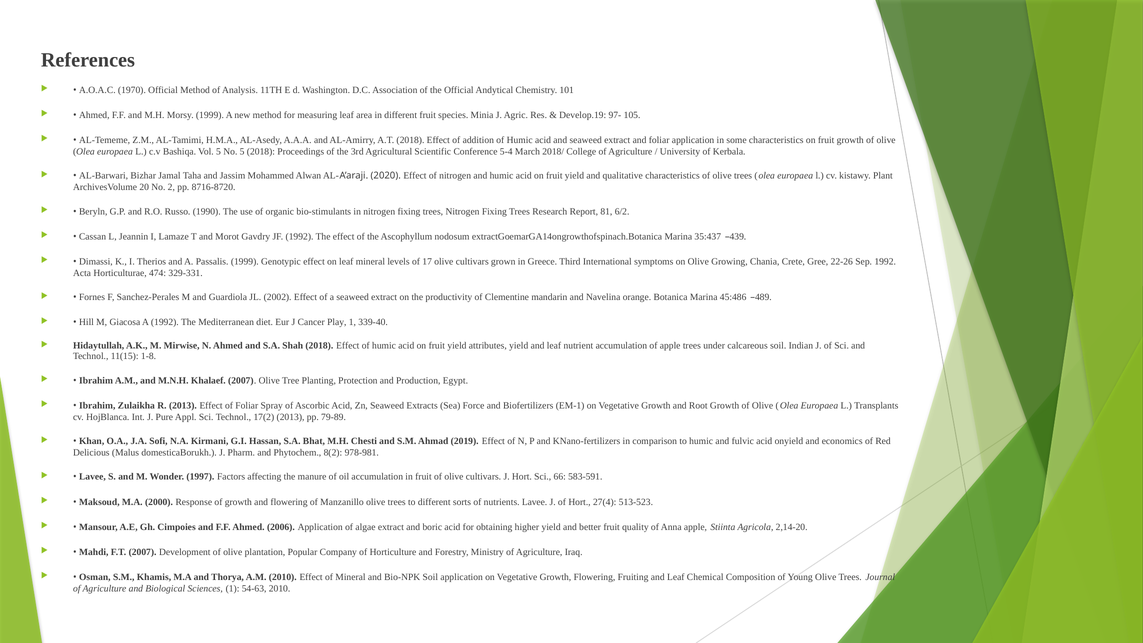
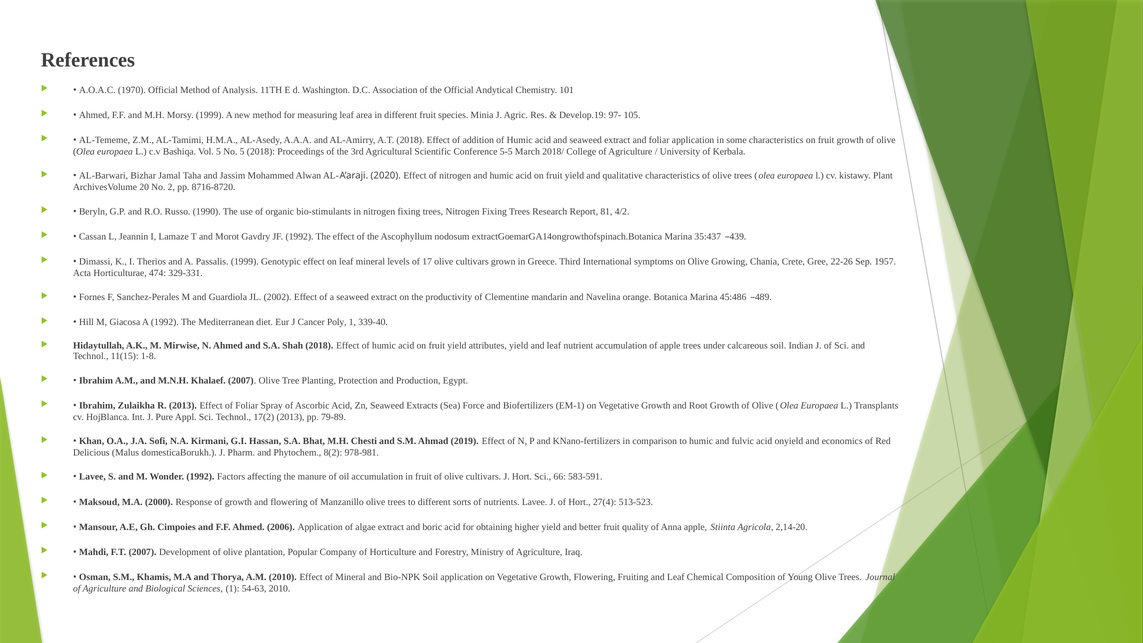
5-4: 5-4 -> 5-5 (506, 152)
6/2: 6/2 -> 4/2 (622, 211)
Sep 1992: 1992 -> 1957 (885, 262)
Play: Play -> Poly (337, 322)
Wonder 1997: 1997 -> 1992 (200, 477)
